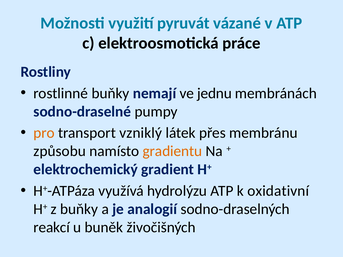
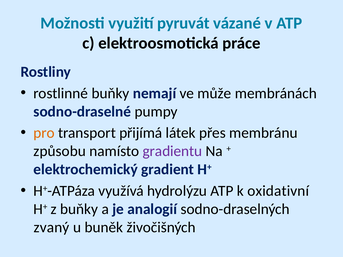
jednu: jednu -> může (214, 93)
vzniklý: vzniklý -> přijímá (141, 133)
gradientu colour: orange -> purple (172, 151)
reakcí: reakcí -> zvaný (51, 228)
